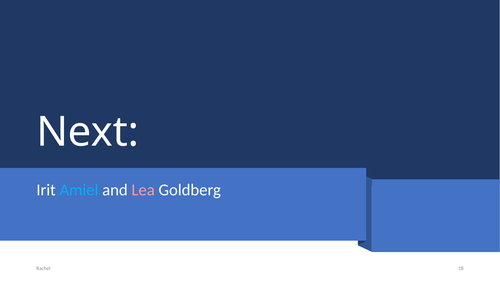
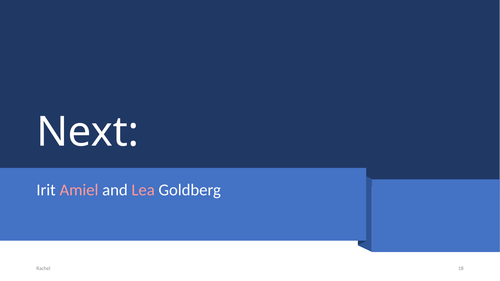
Amiel colour: light blue -> pink (79, 190)
